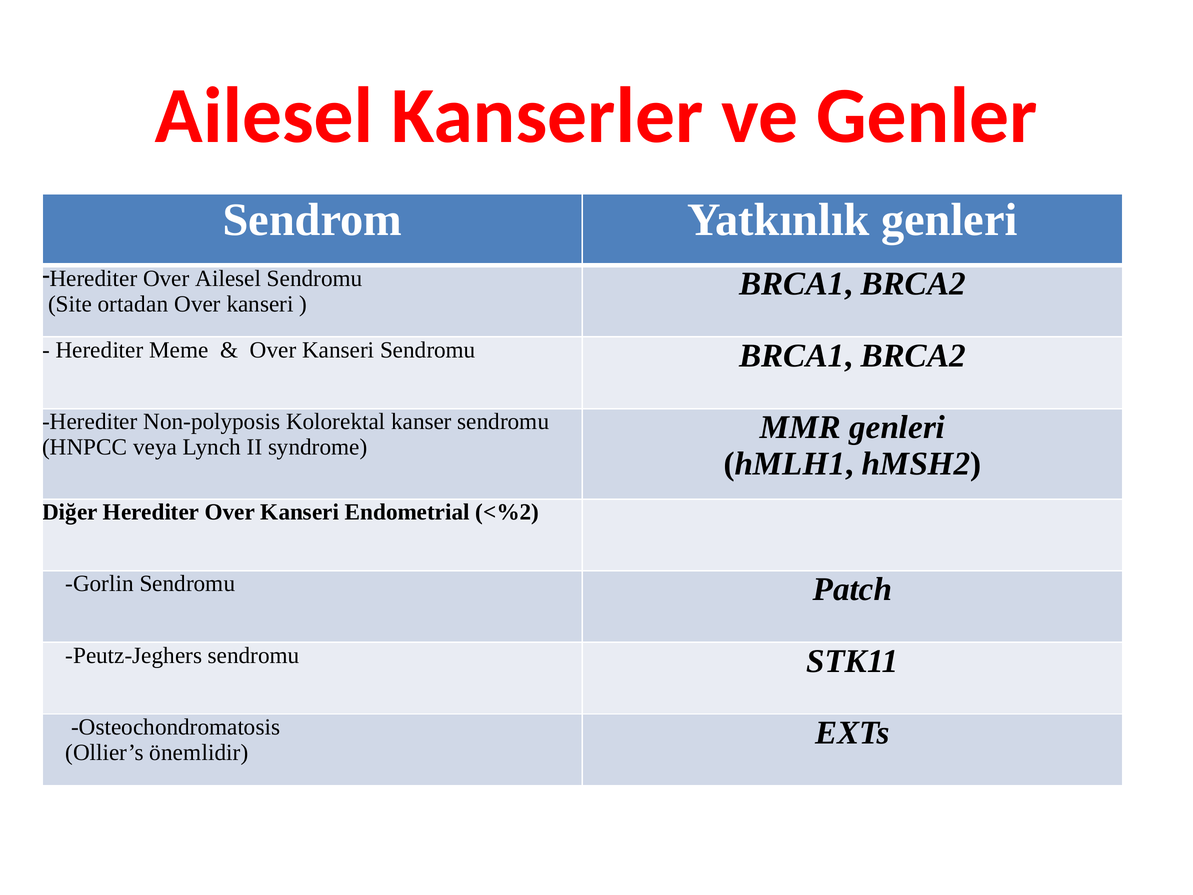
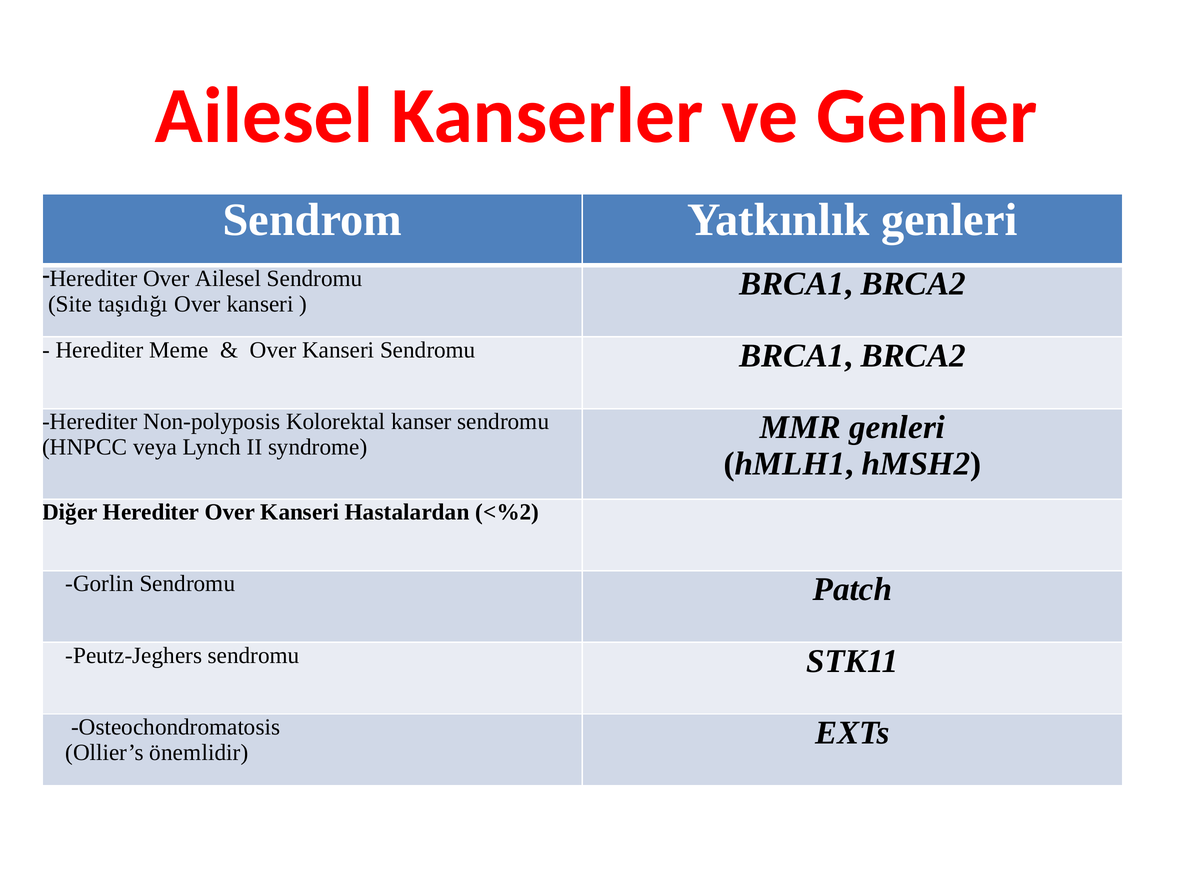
ortadan: ortadan -> taşıdığı (133, 304)
Endometrial: Endometrial -> Hastalardan (407, 512)
